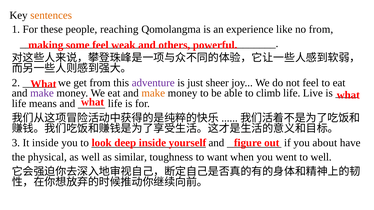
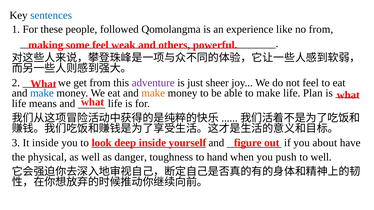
sentences colour: orange -> blue (51, 15)
reaching: reaching -> followed (119, 29)
make colour: purple -> blue (42, 93)
to climb: climb -> make (268, 93)
Live: Live -> Plan (313, 93)
similar: similar -> danger (131, 157)
want: want -> hand (217, 157)
went: went -> push (286, 157)
